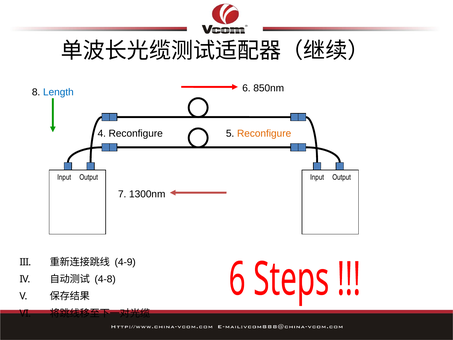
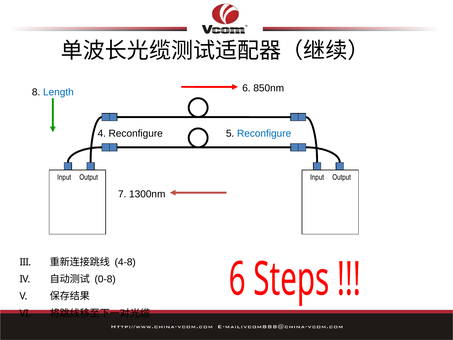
Reconfigure colour: orange -> blue (264, 134)
4-9: 4-9 -> 4-8 (125, 262)
4-8: 4-8 -> 0-8 (105, 279)
